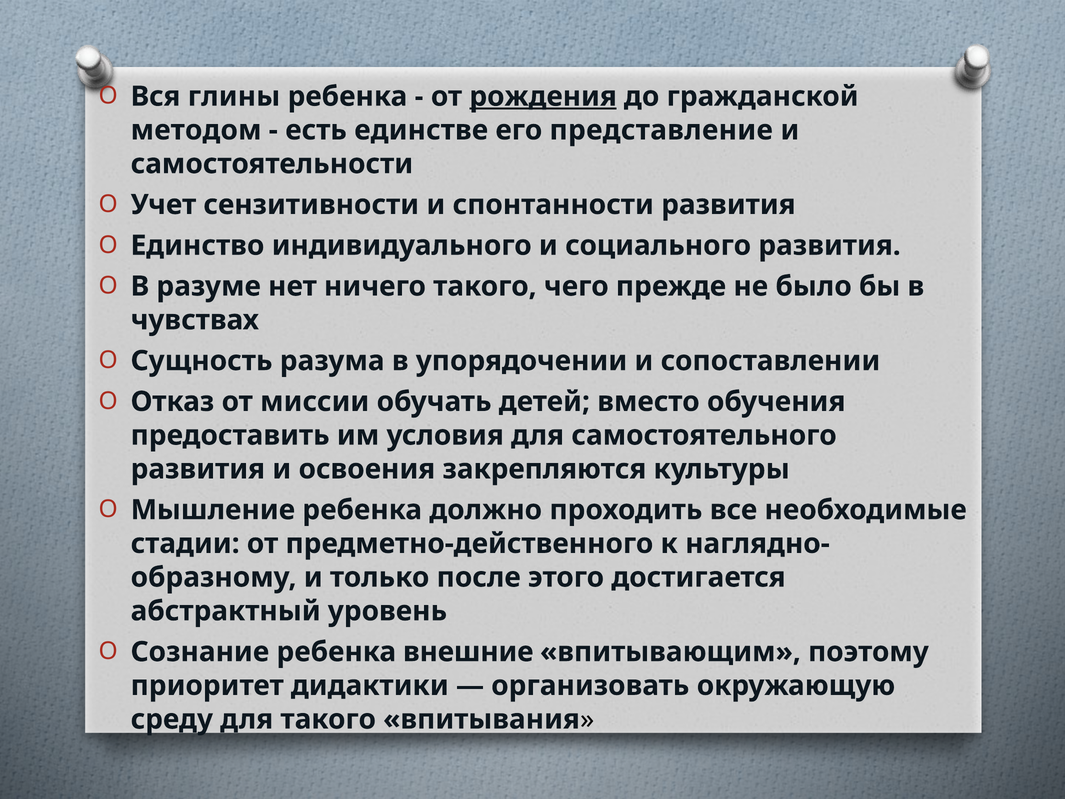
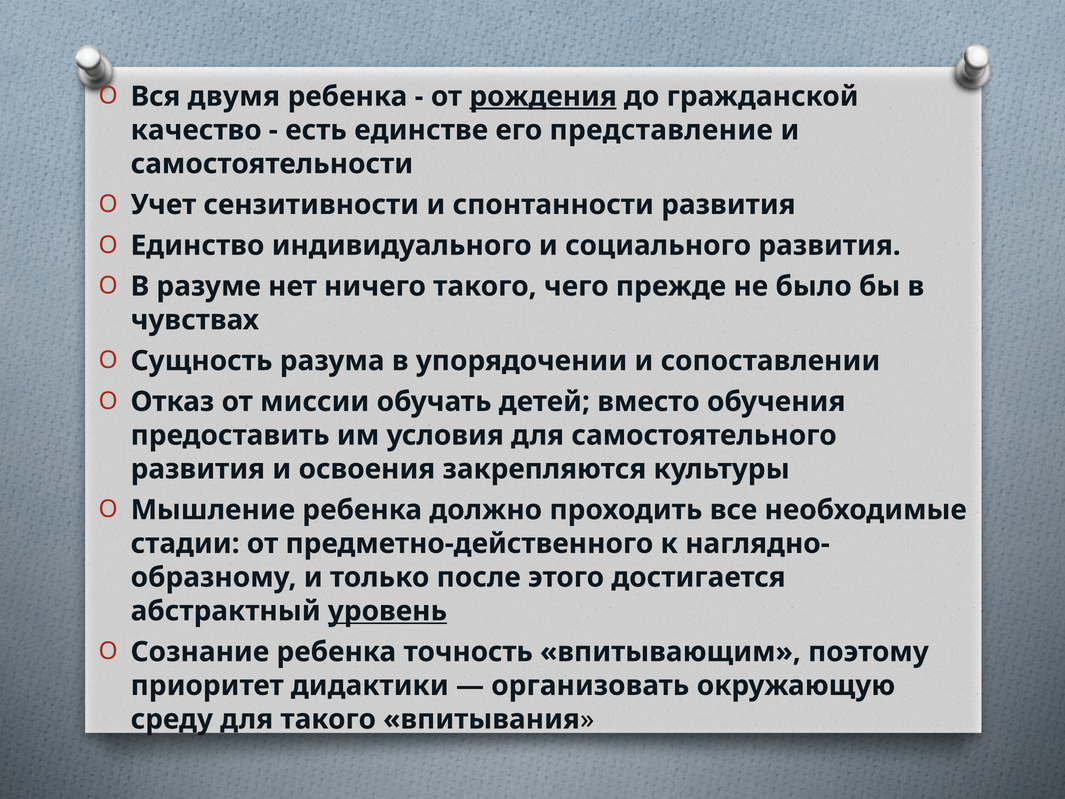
глины: глины -> двумя (234, 96)
методом: методом -> качество (196, 130)
уровень underline: none -> present (387, 611)
внешние: внешние -> точность (468, 652)
